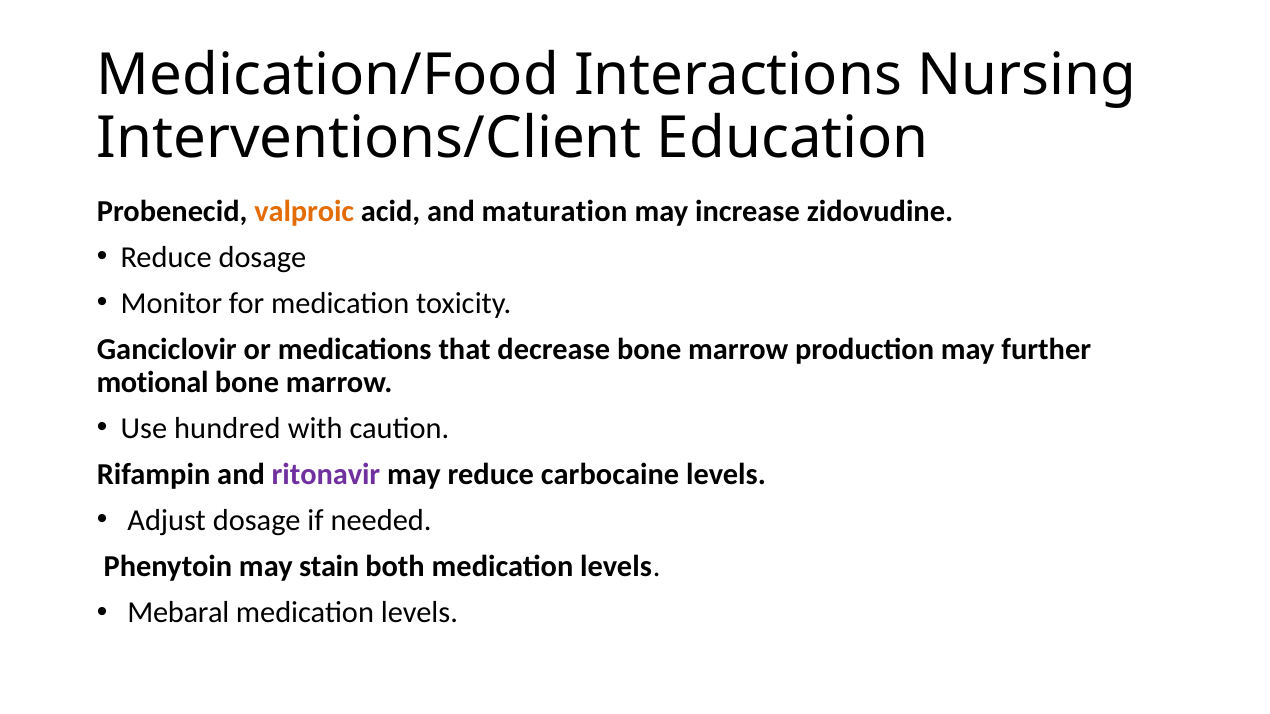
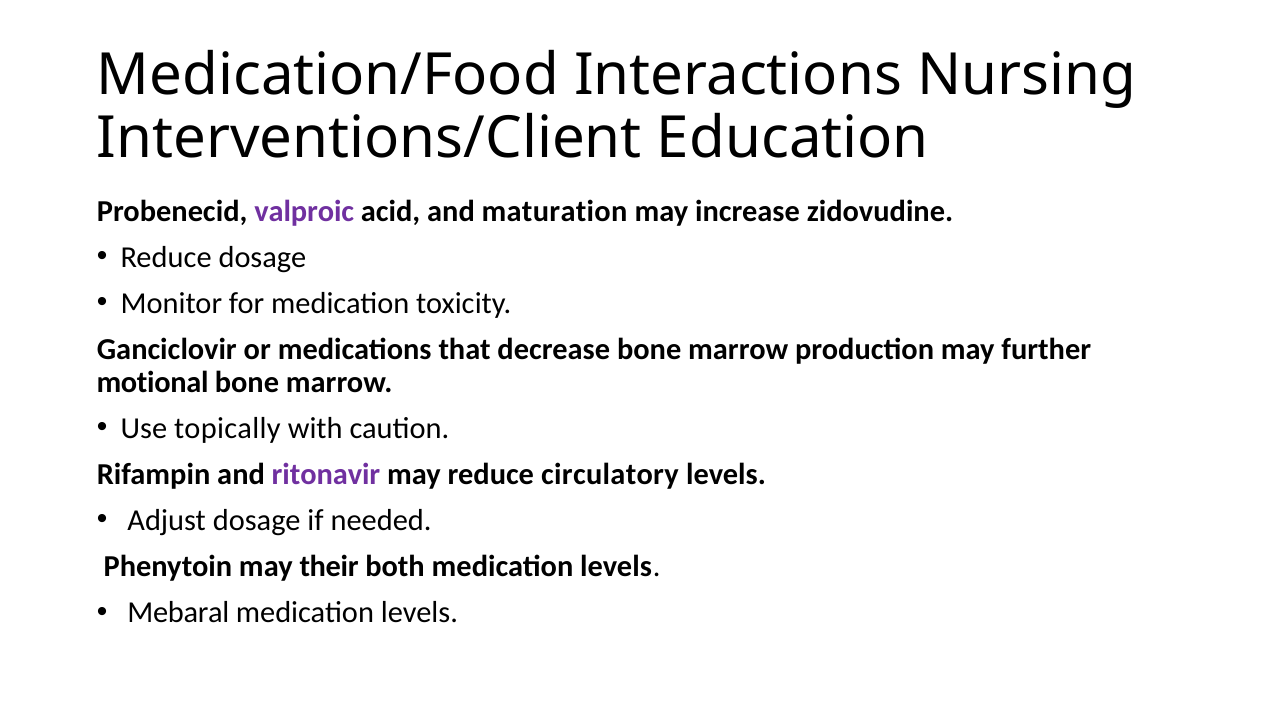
valproic colour: orange -> purple (304, 211)
hundred: hundred -> topically (227, 428)
carbocaine: carbocaine -> circulatory (610, 474)
stain: stain -> their (329, 567)
